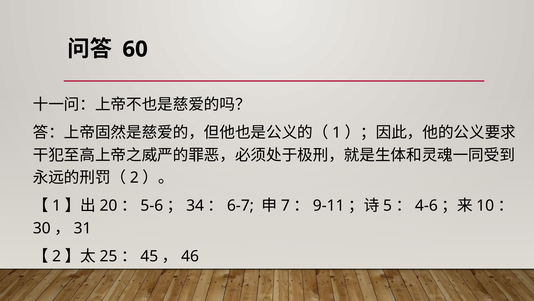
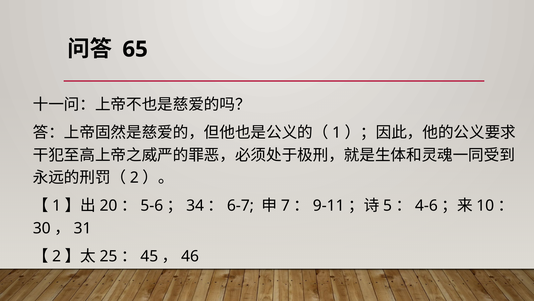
60: 60 -> 65 (135, 49)
